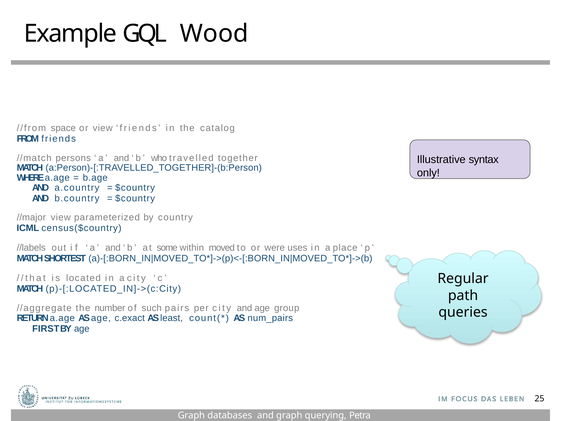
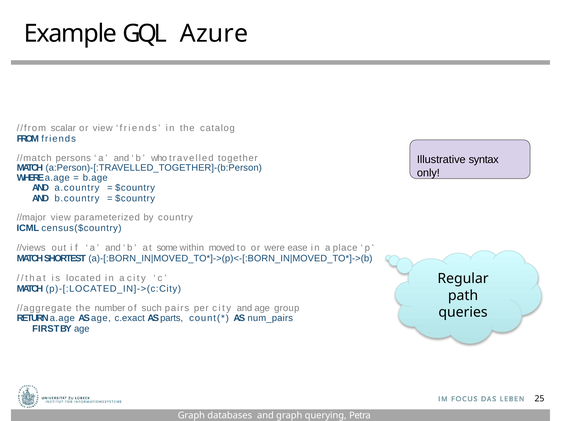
Wood: Wood -> Azure (214, 33)
space: space -> scalar (63, 128)
//labels: //labels -> //views (31, 248)
uses: uses -> ease (298, 248)
least: least -> parts (172, 318)
